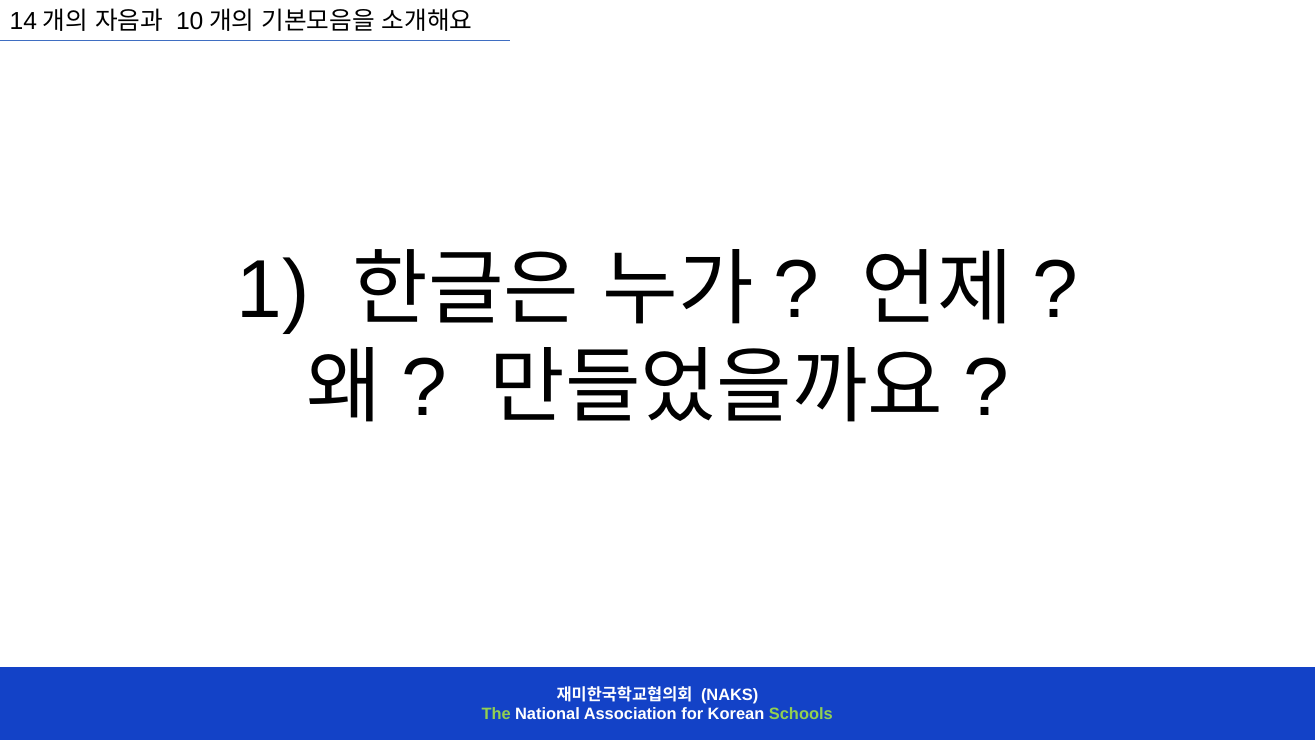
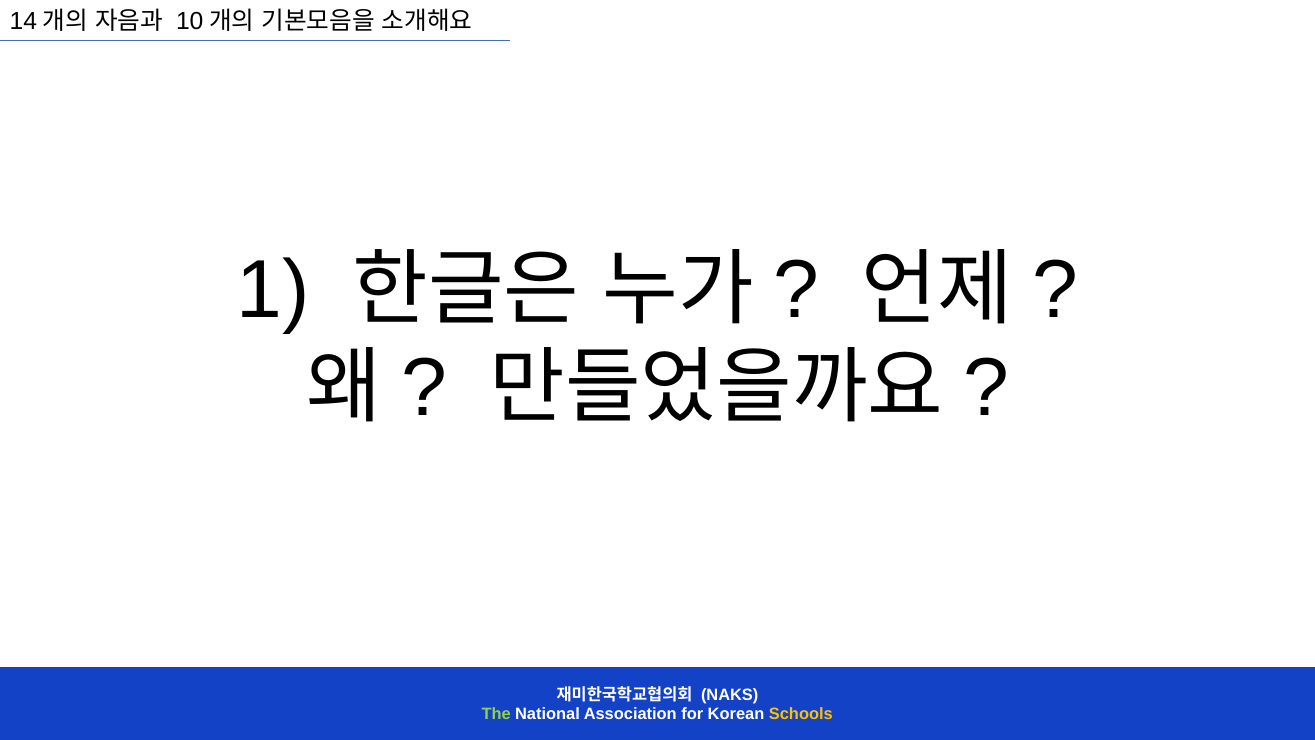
Schools colour: light green -> yellow (801, 714)
